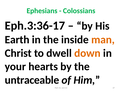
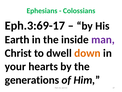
Eph.3:36-17: Eph.3:36-17 -> Eph.3:69-17 (35, 25)
man colour: orange -> purple (103, 39)
untraceable: untraceable -> generations (32, 80)
